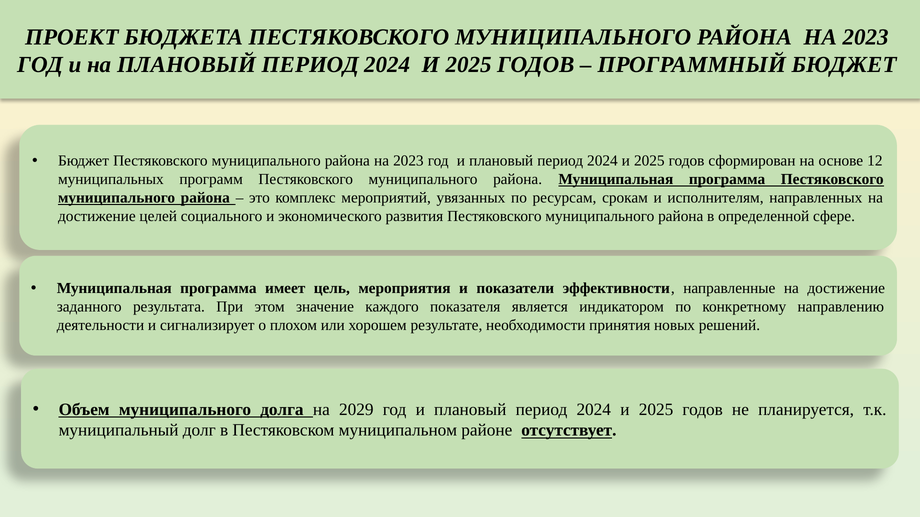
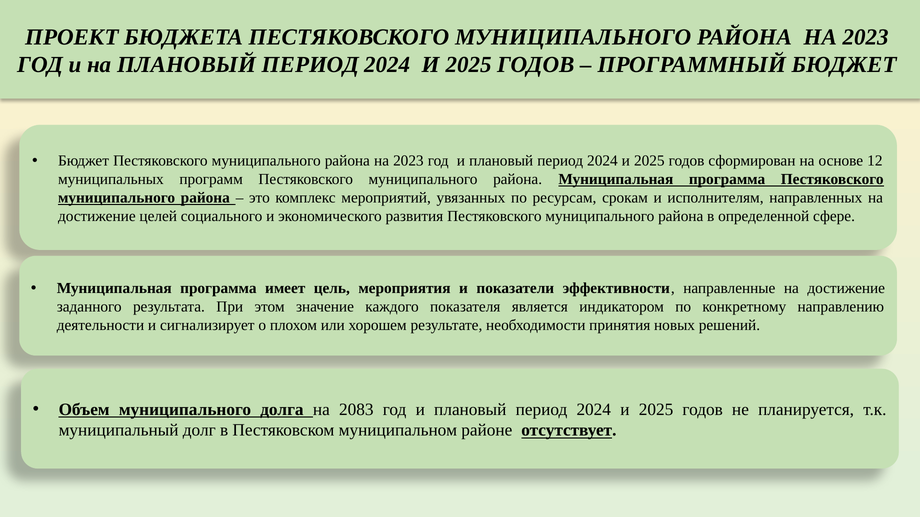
2029: 2029 -> 2083 (356, 410)
